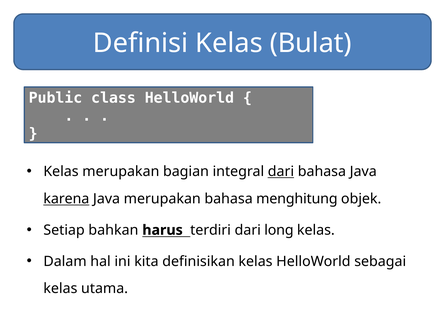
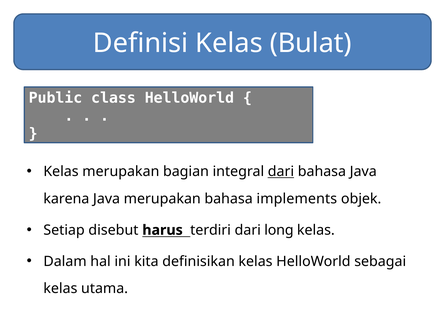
karena underline: present -> none (66, 199)
menghitung: menghitung -> implements (297, 199)
bahkan: bahkan -> disebut (113, 230)
